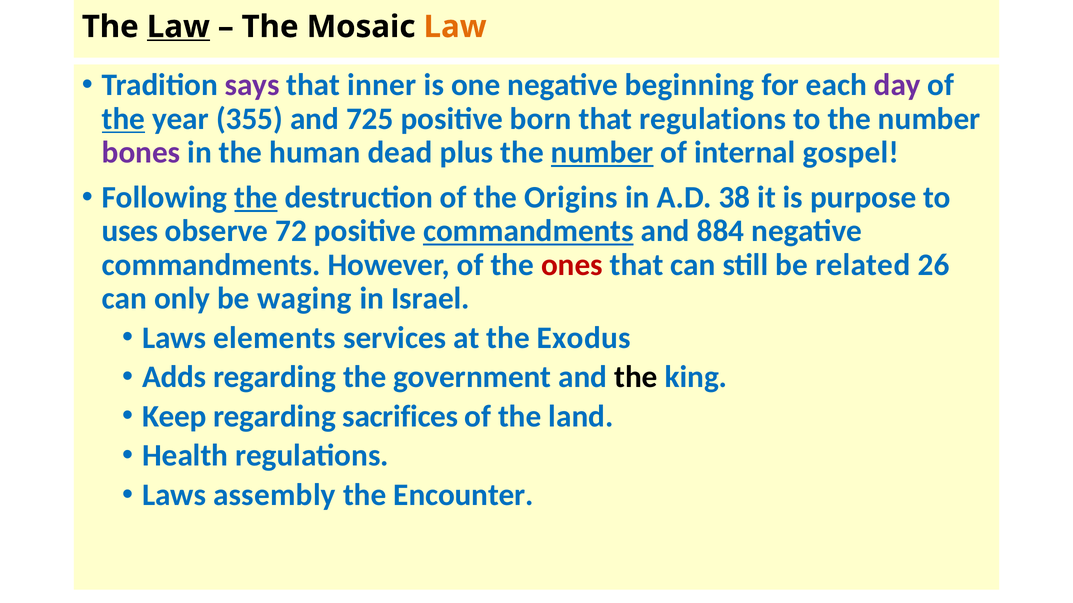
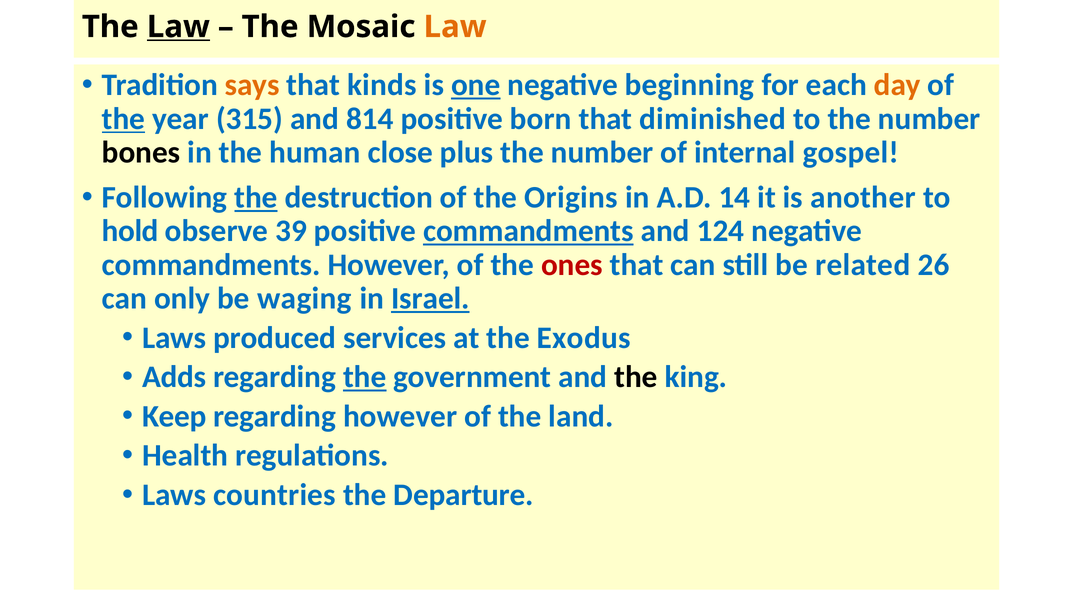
says colour: purple -> orange (252, 85)
inner: inner -> kinds (382, 85)
one underline: none -> present (476, 85)
day colour: purple -> orange (897, 85)
355: 355 -> 315 (250, 119)
725: 725 -> 814 (370, 119)
that regulations: regulations -> diminished (713, 119)
bones colour: purple -> black (141, 153)
dead: dead -> close (400, 153)
number underline: present -> none (602, 153)
38: 38 -> 14 (734, 198)
purpose: purpose -> another (863, 198)
uses: uses -> hold (130, 231)
72: 72 -> 39 (291, 231)
884: 884 -> 124 (721, 231)
Israel underline: none -> present (430, 299)
elements: elements -> produced (275, 338)
the underline: none -> present (365, 377)
regarding sacrifices: sacrifices -> however (400, 417)
assembly: assembly -> countries (274, 495)
Encounter: Encounter -> Departure (464, 495)
